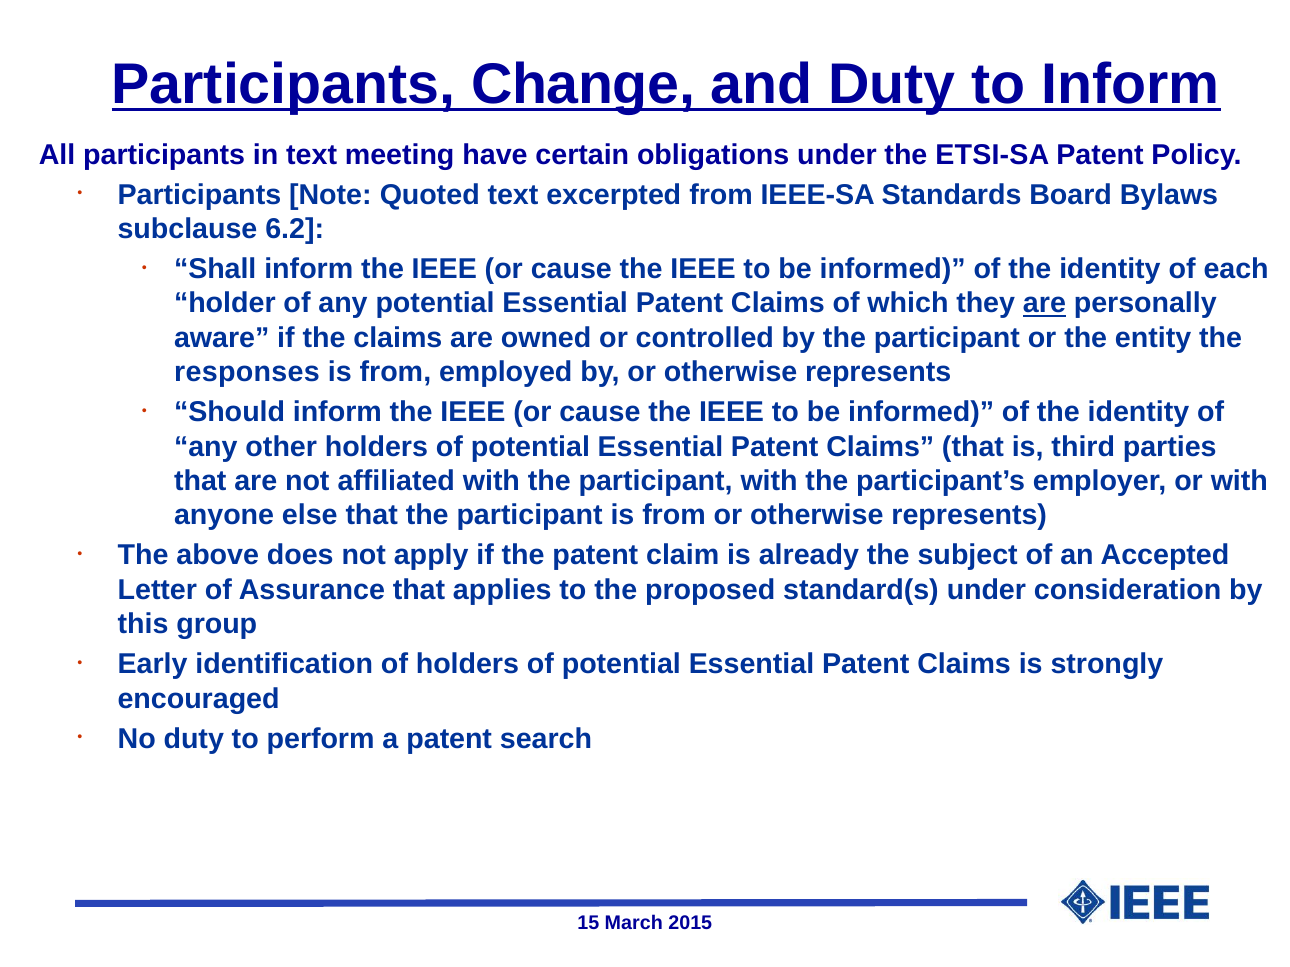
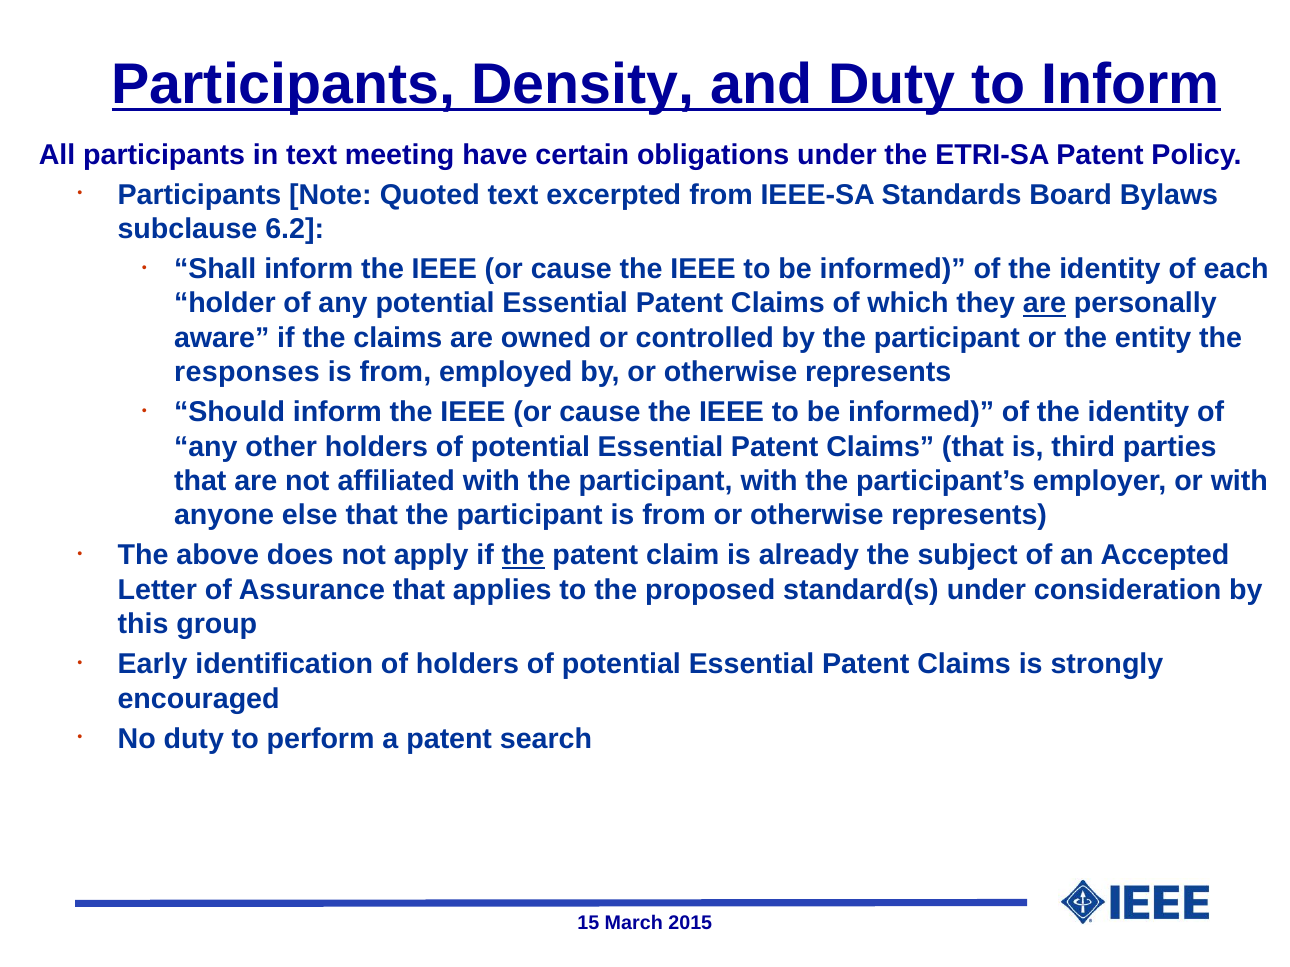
Change: Change -> Density (583, 85)
ETSI-SA: ETSI-SA -> ETRI-SA (992, 155)
the underline: none -> present (523, 556)
